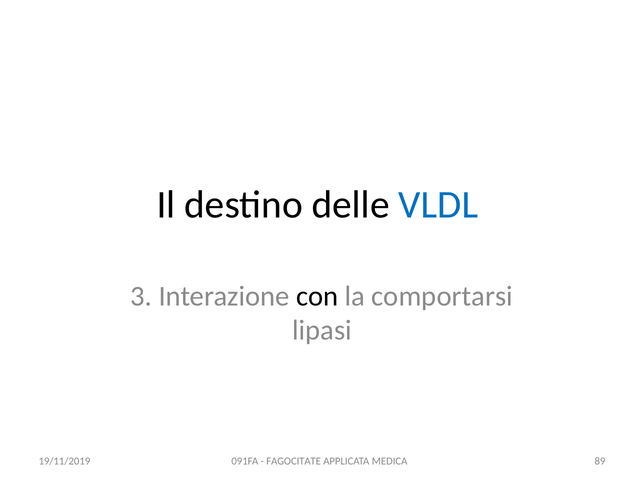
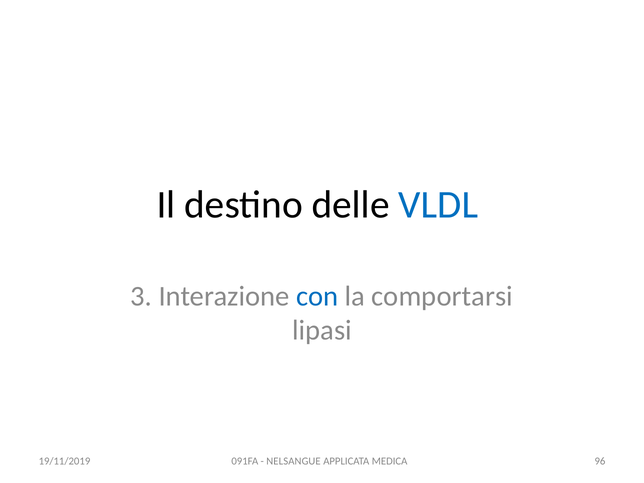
con colour: black -> blue (317, 296)
FAGOCITATE: FAGOCITATE -> NELSANGUE (294, 461)
89: 89 -> 96 (600, 461)
